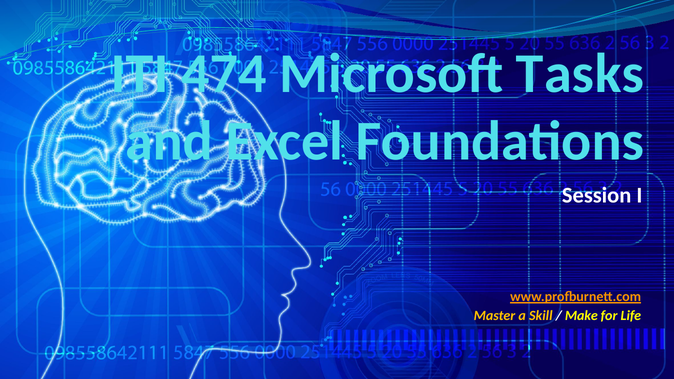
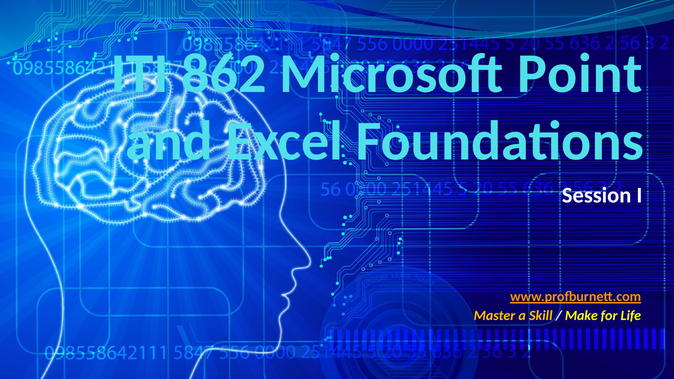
474: 474 -> 862 (224, 74)
Tasks: Tasks -> Point (580, 74)
